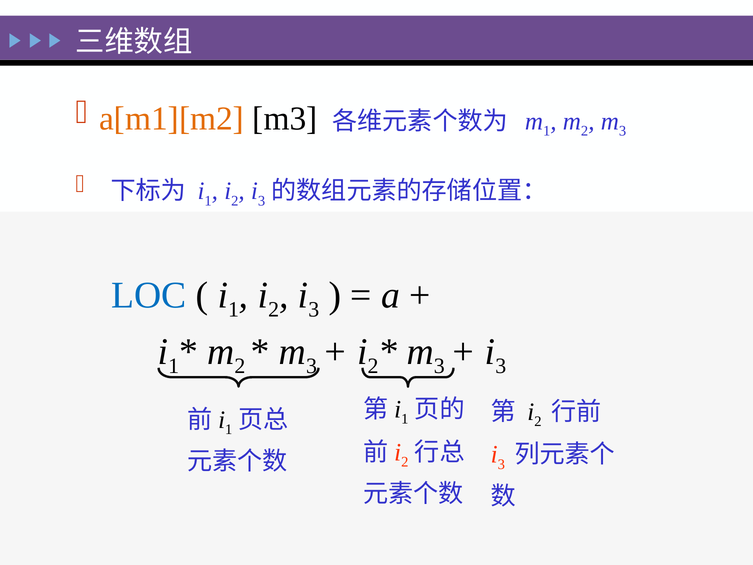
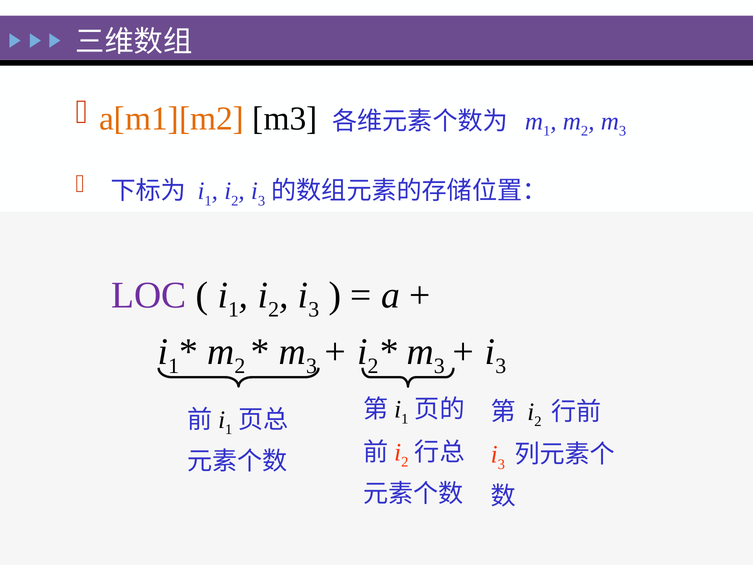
LOC colour: blue -> purple (149, 295)
